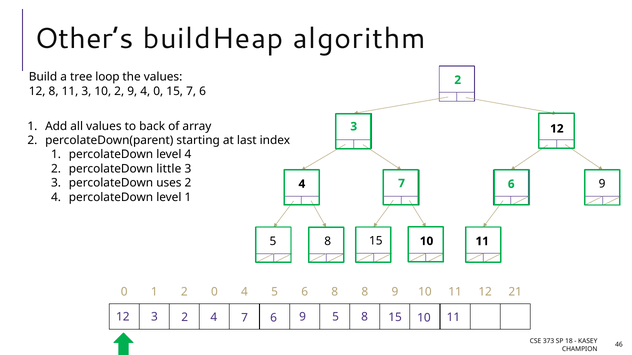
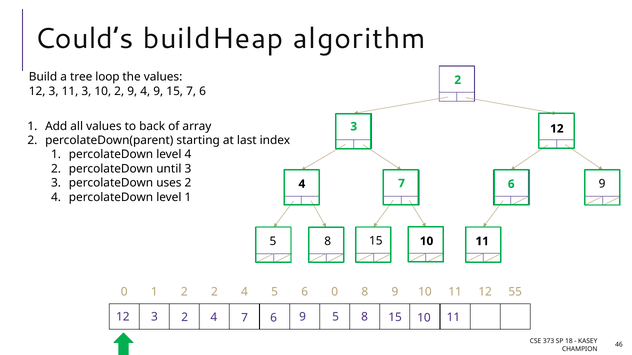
Other’s: Other’s -> Could’s (84, 39)
12 8: 8 -> 3 (54, 91)
4 0: 0 -> 9 (158, 91)
little: little -> until (169, 169)
2 0: 0 -> 2 (214, 292)
6 8: 8 -> 0 (335, 292)
21: 21 -> 55 (515, 292)
